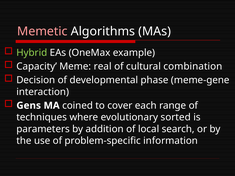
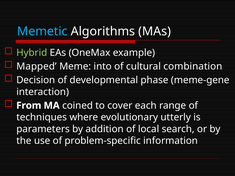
Memetic colour: pink -> light blue (42, 31)
Capacity: Capacity -> Mapped (37, 66)
real: real -> into (103, 66)
Gens: Gens -> From (29, 106)
sorted: sorted -> utterly (176, 117)
